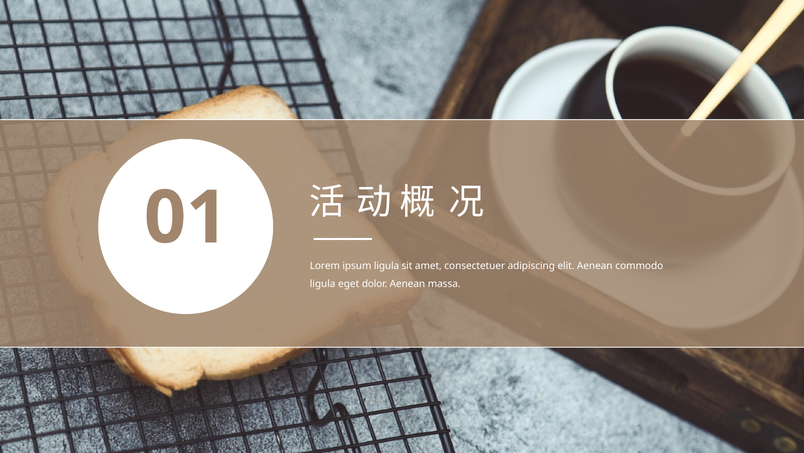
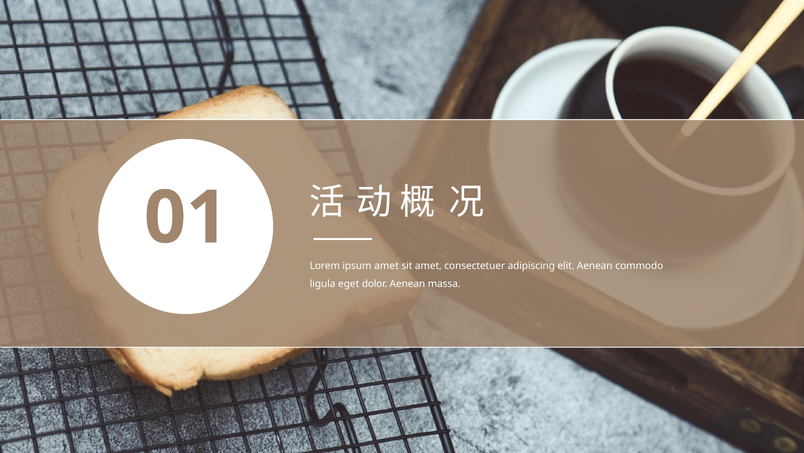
ipsum ligula: ligula -> amet (386, 266)
